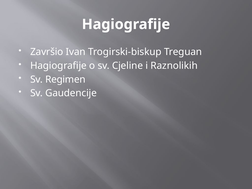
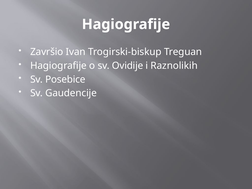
Cjeline: Cjeline -> Ovidije (128, 66)
Regimen: Regimen -> Posebice (65, 79)
